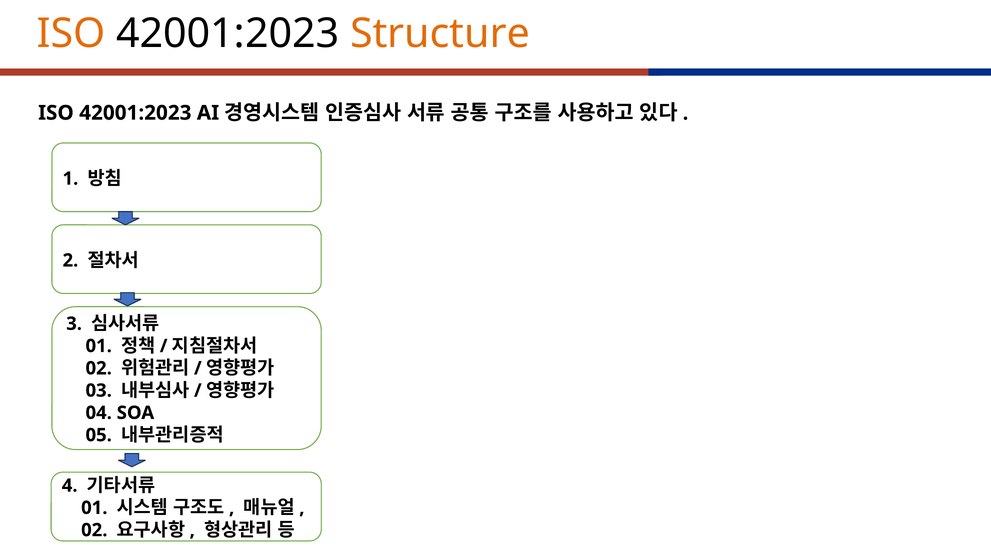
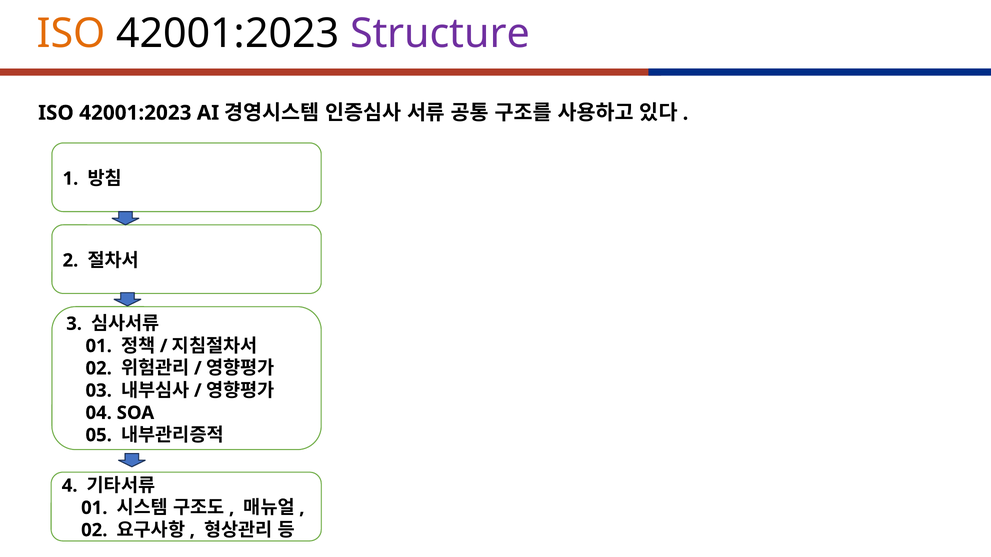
Structure colour: orange -> purple (440, 34)
